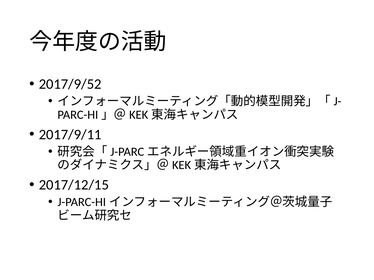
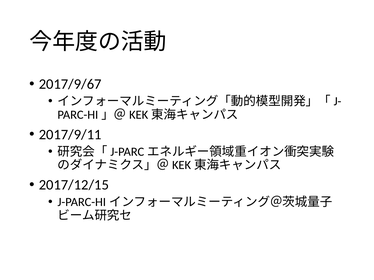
2017/9/52: 2017/9/52 -> 2017/9/67 (70, 84)
